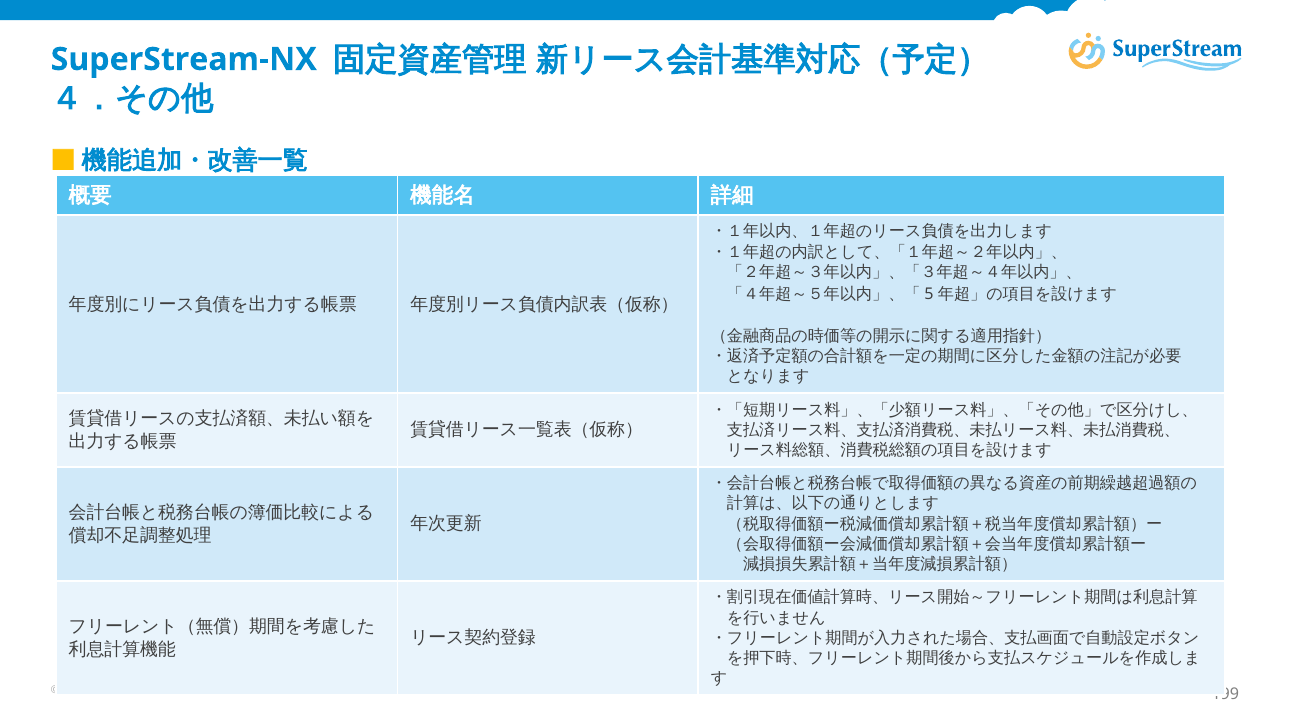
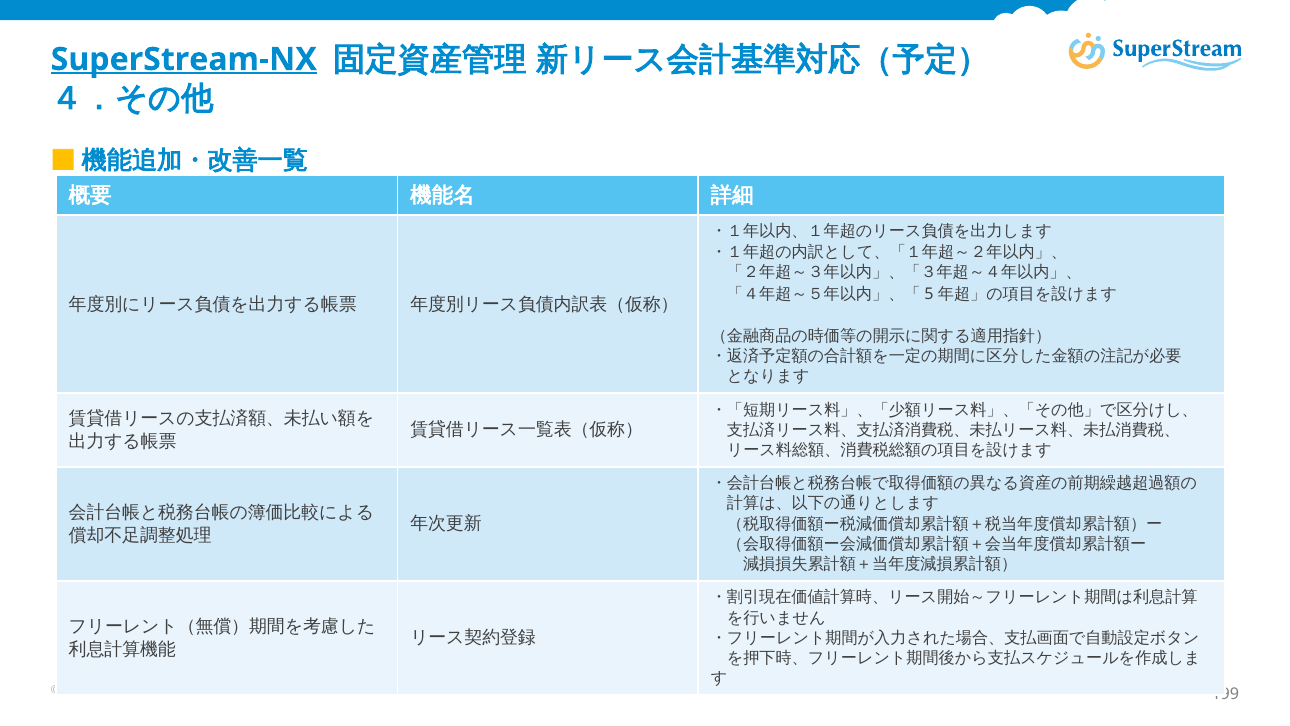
SuperStream-NX underline: none -> present (184, 59)
